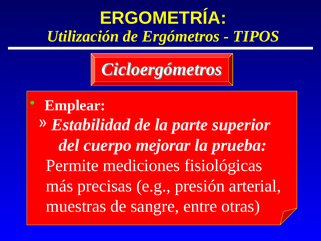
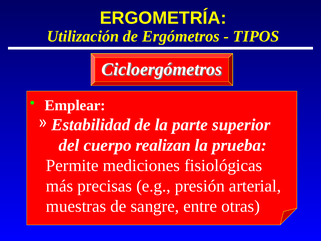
mejorar: mejorar -> realizan (163, 145)
